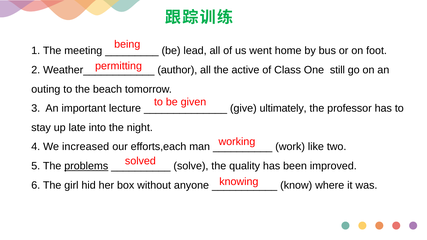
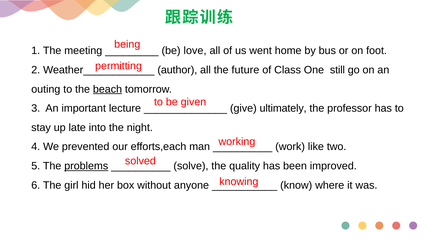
lead: lead -> love (195, 51)
active: active -> future (245, 70)
beach underline: none -> present (108, 89)
increased: increased -> prevented (86, 147)
